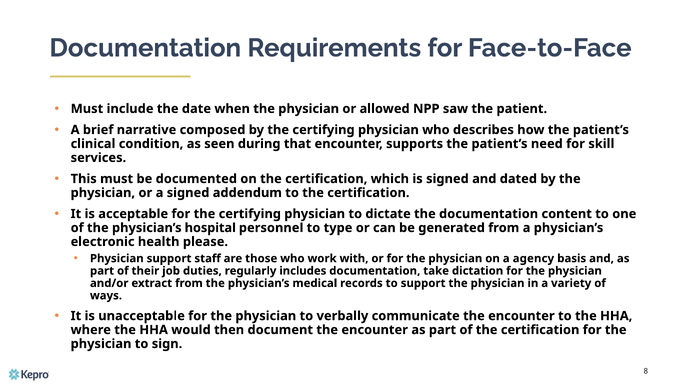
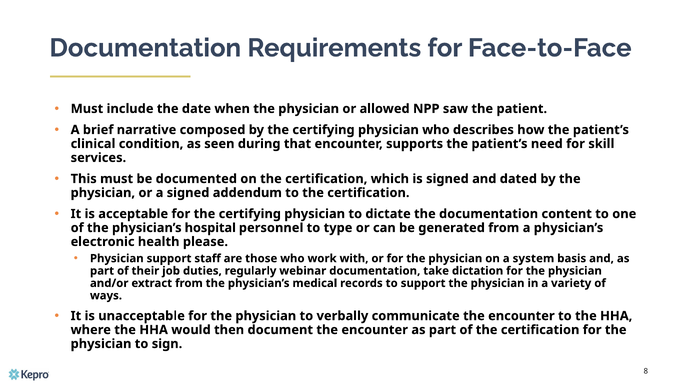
agency: agency -> system (533, 258)
includes: includes -> webinar (303, 271)
